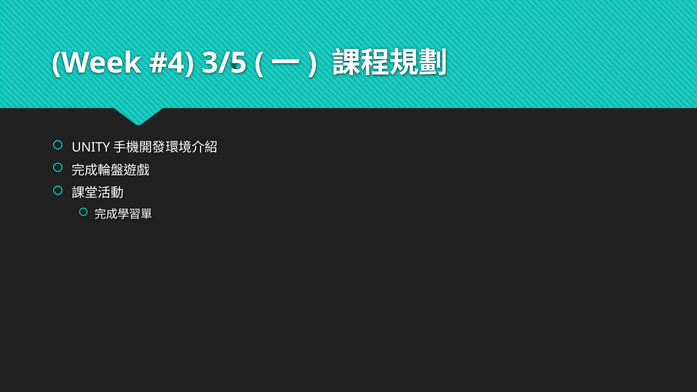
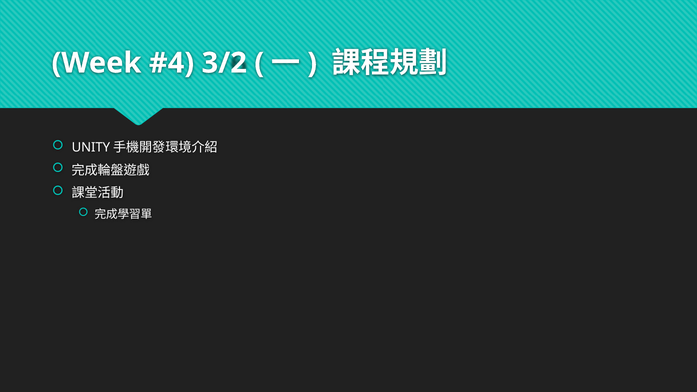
3/5: 3/5 -> 3/2 (224, 63)
